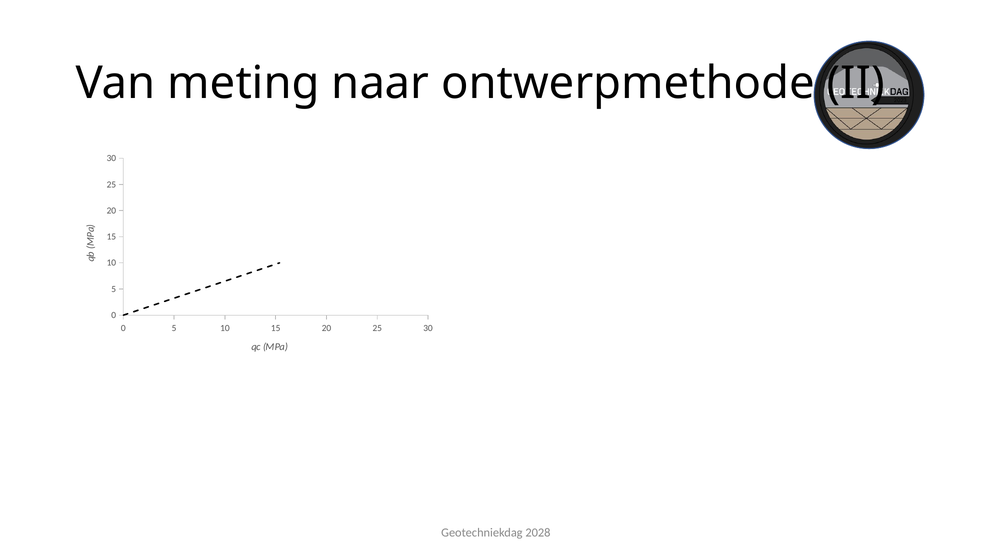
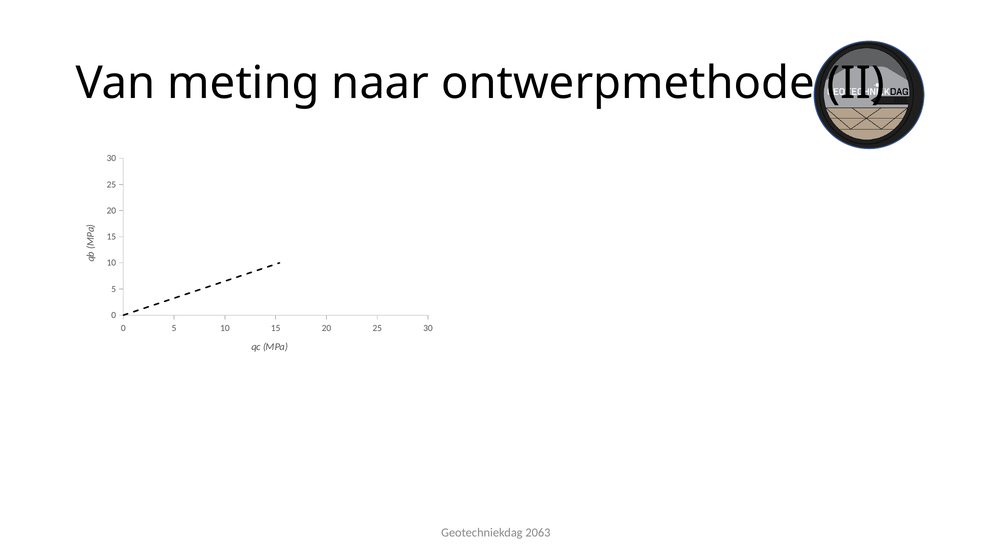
2028: 2028 -> 2063 (538, 533)
